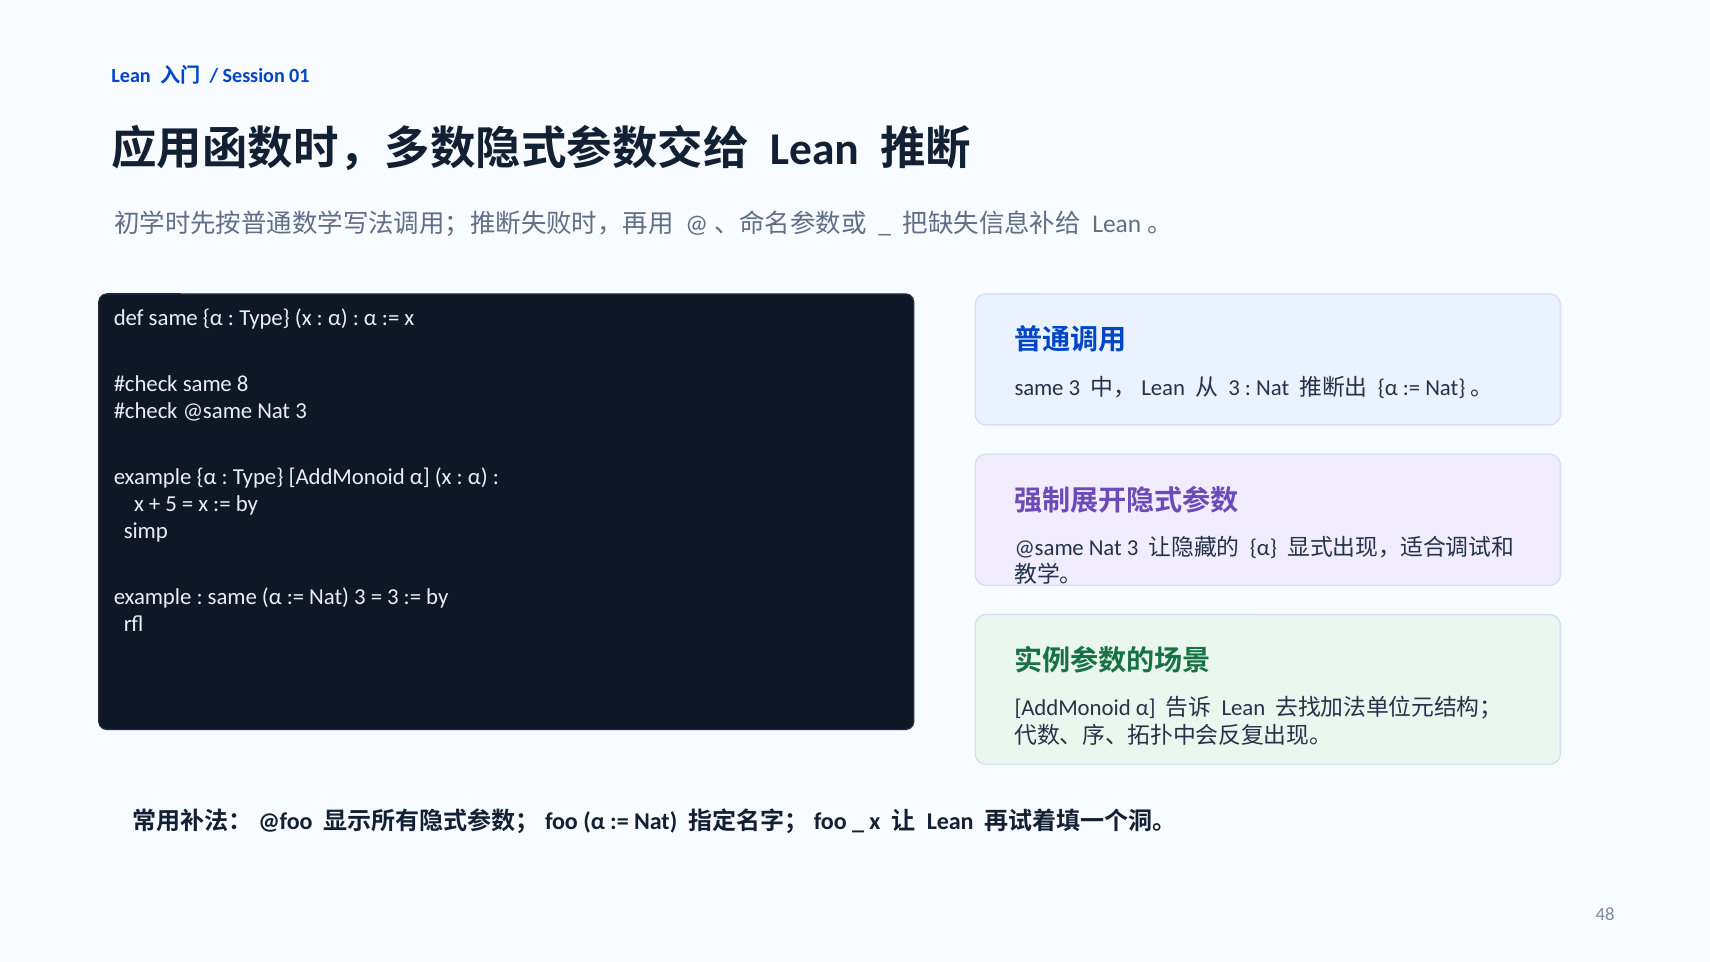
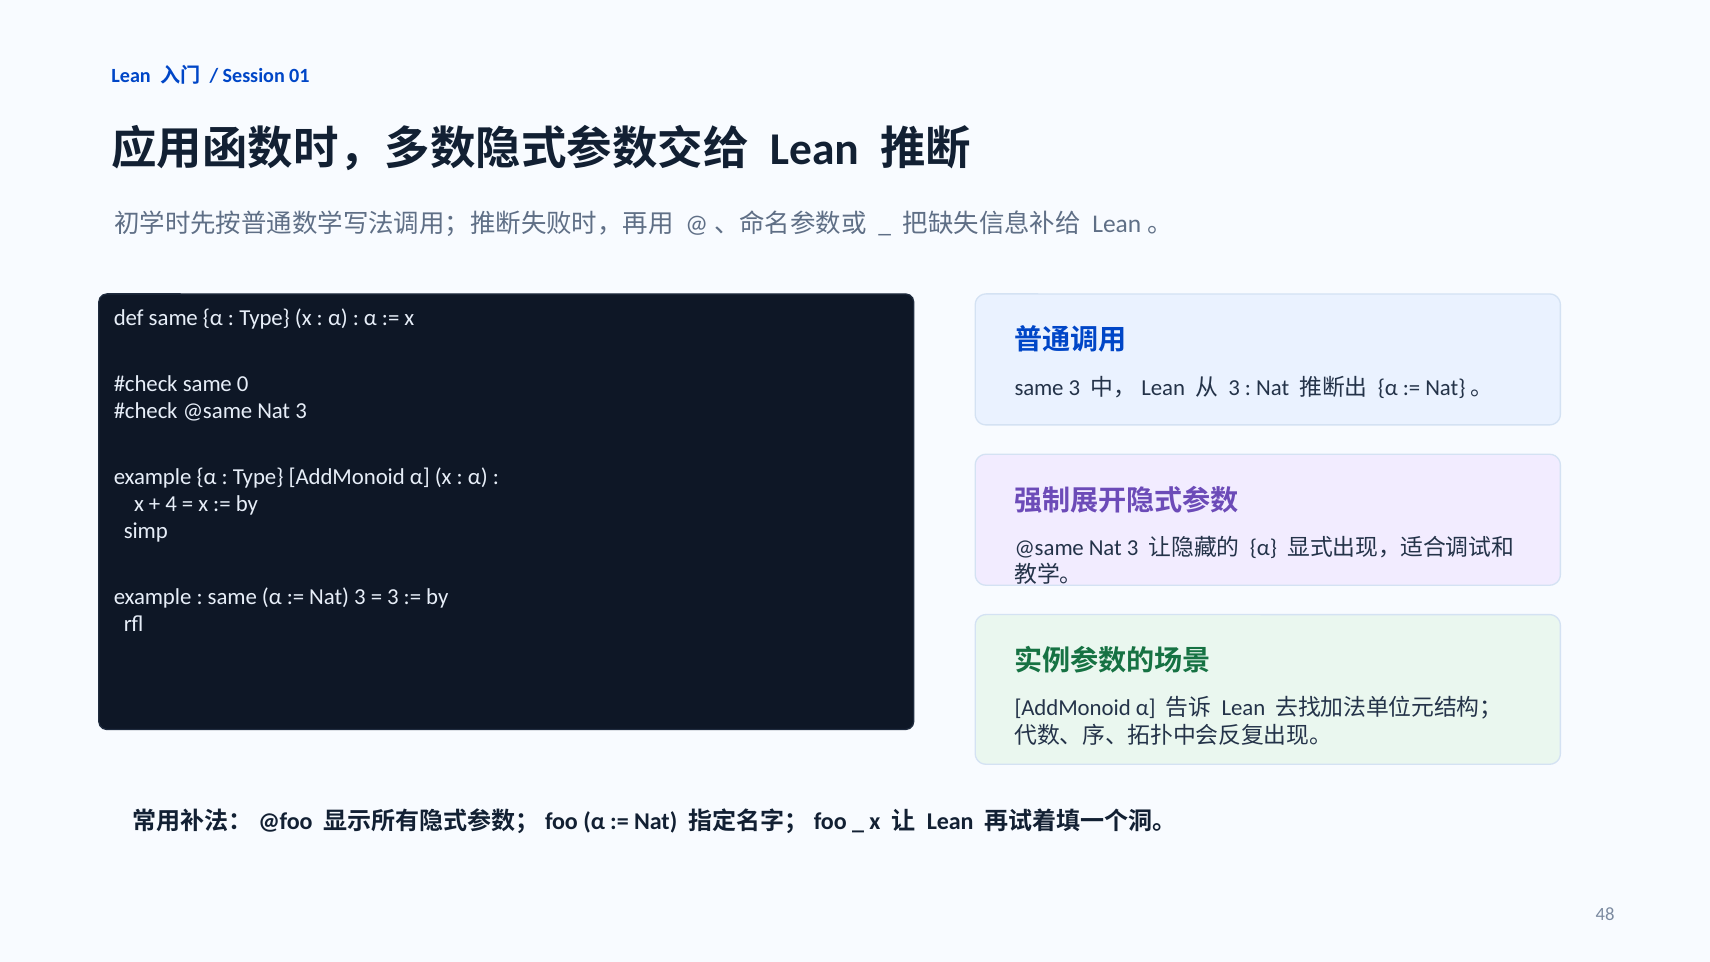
8: 8 -> 0 (243, 383)
5: 5 -> 4 (171, 504)
